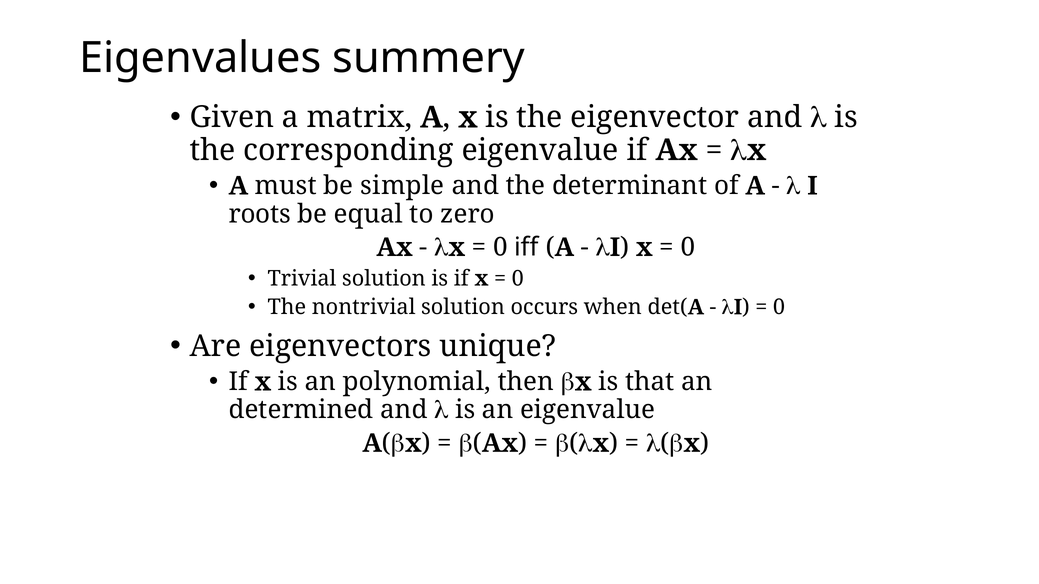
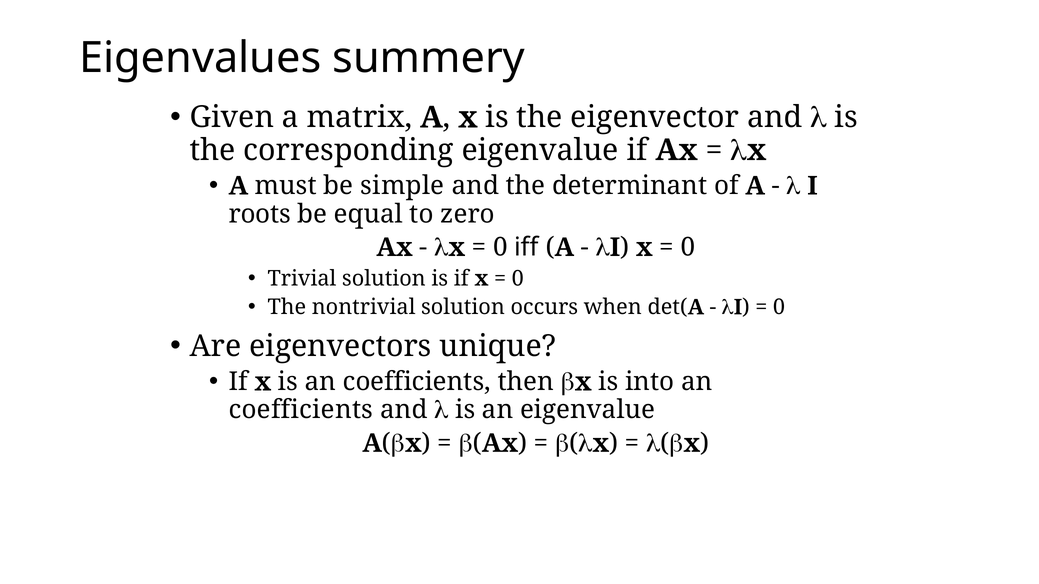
is an polynomial: polynomial -> coefficients (417, 382)
that: that -> into (650, 382)
determined: determined -> coefficients (301, 410)
